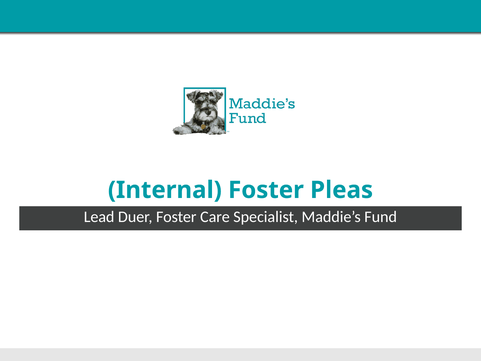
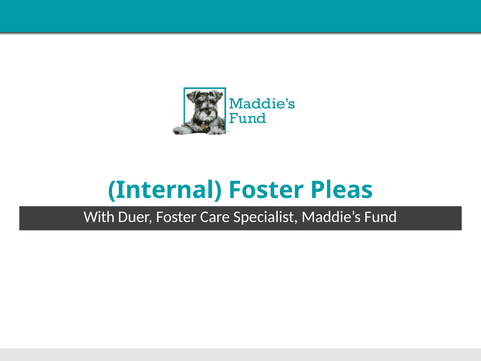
Lead: Lead -> With (99, 217)
